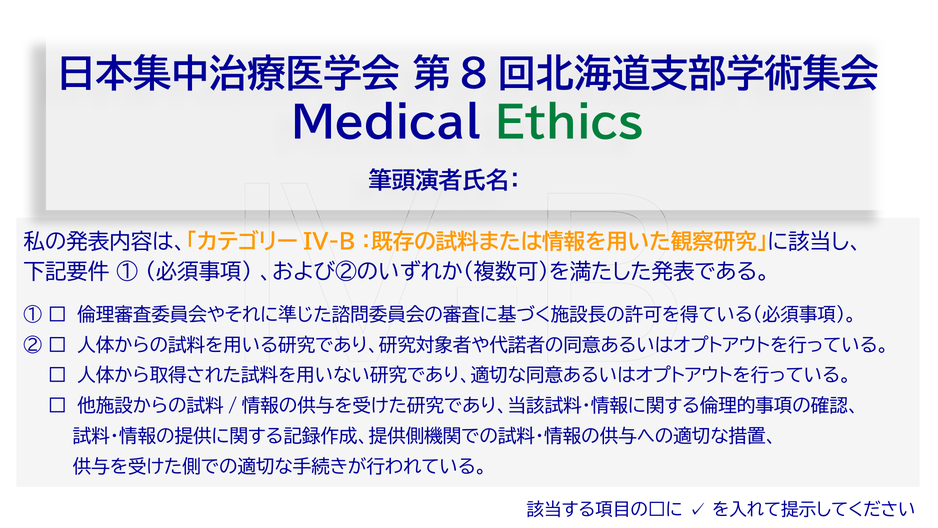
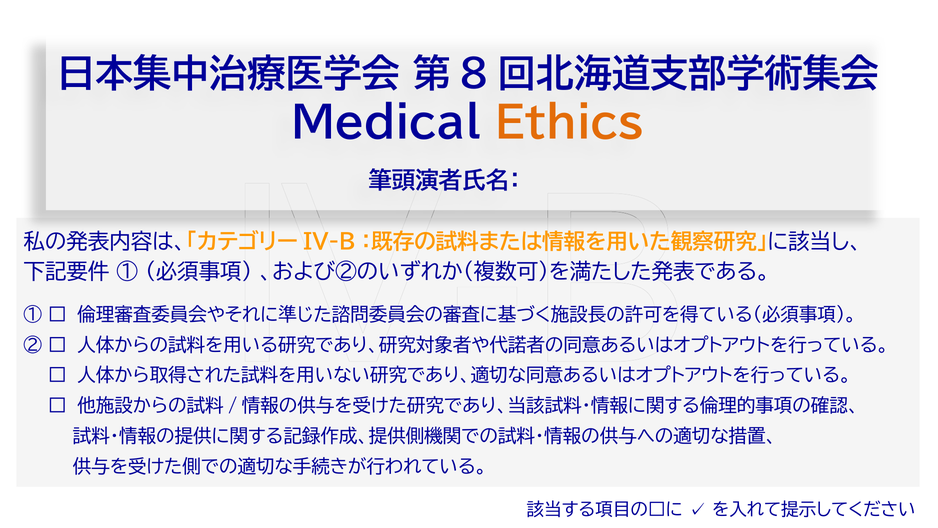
Ethics colour: green -> orange (569, 124)
